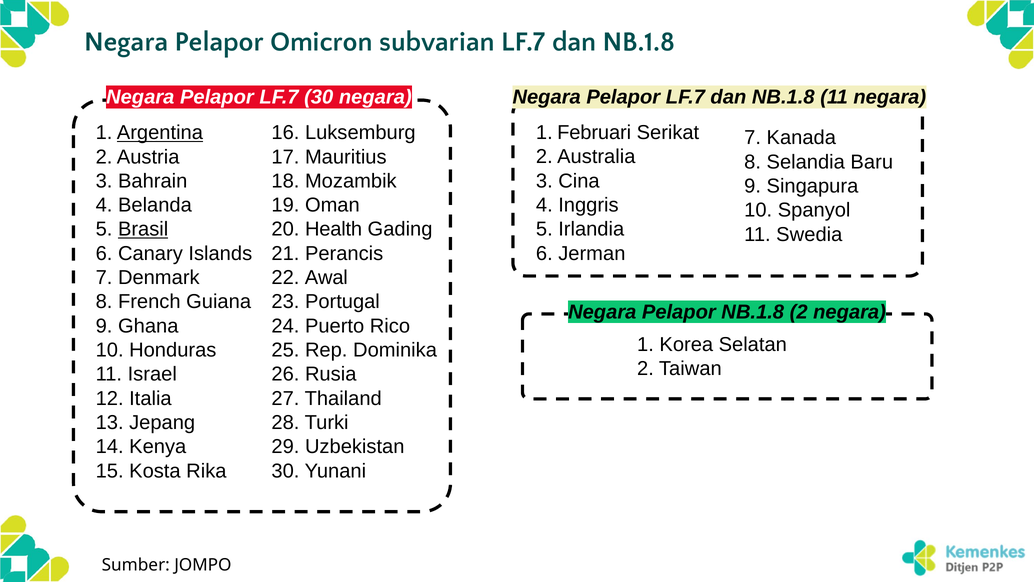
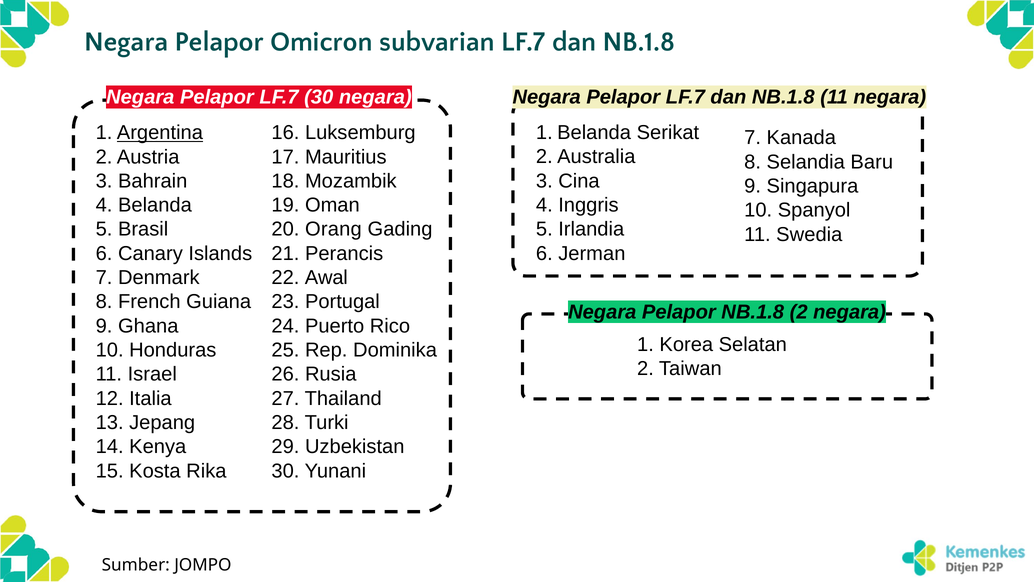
1 Februari: Februari -> Belanda (594, 133)
Brasil underline: present -> none (143, 229)
Health: Health -> Orang (333, 229)
